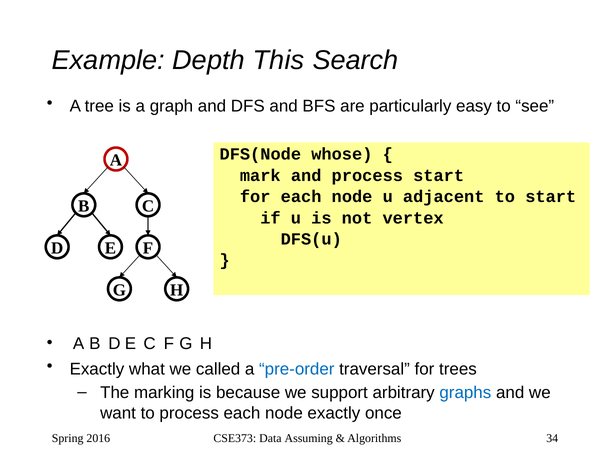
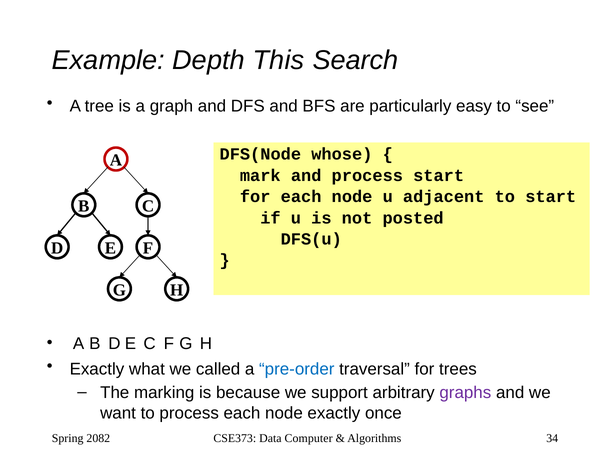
vertex: vertex -> posted (413, 218)
graphs colour: blue -> purple (465, 392)
2016: 2016 -> 2082 (98, 438)
Assuming: Assuming -> Computer (309, 438)
